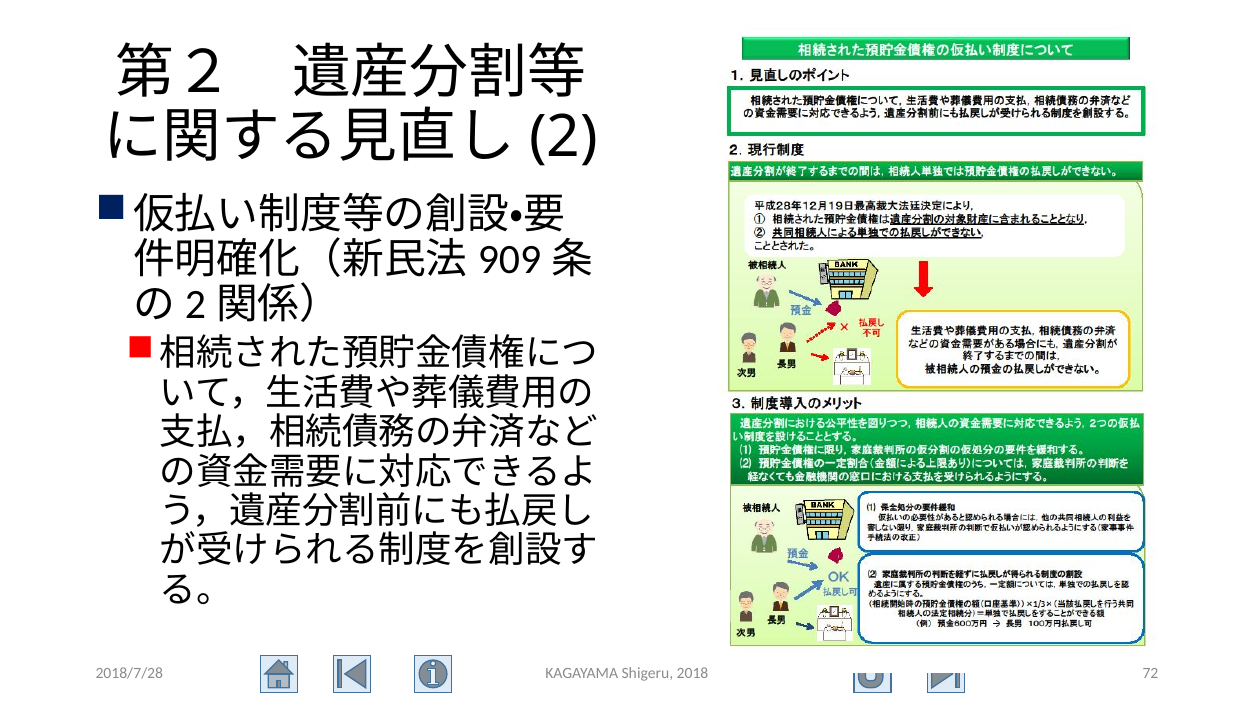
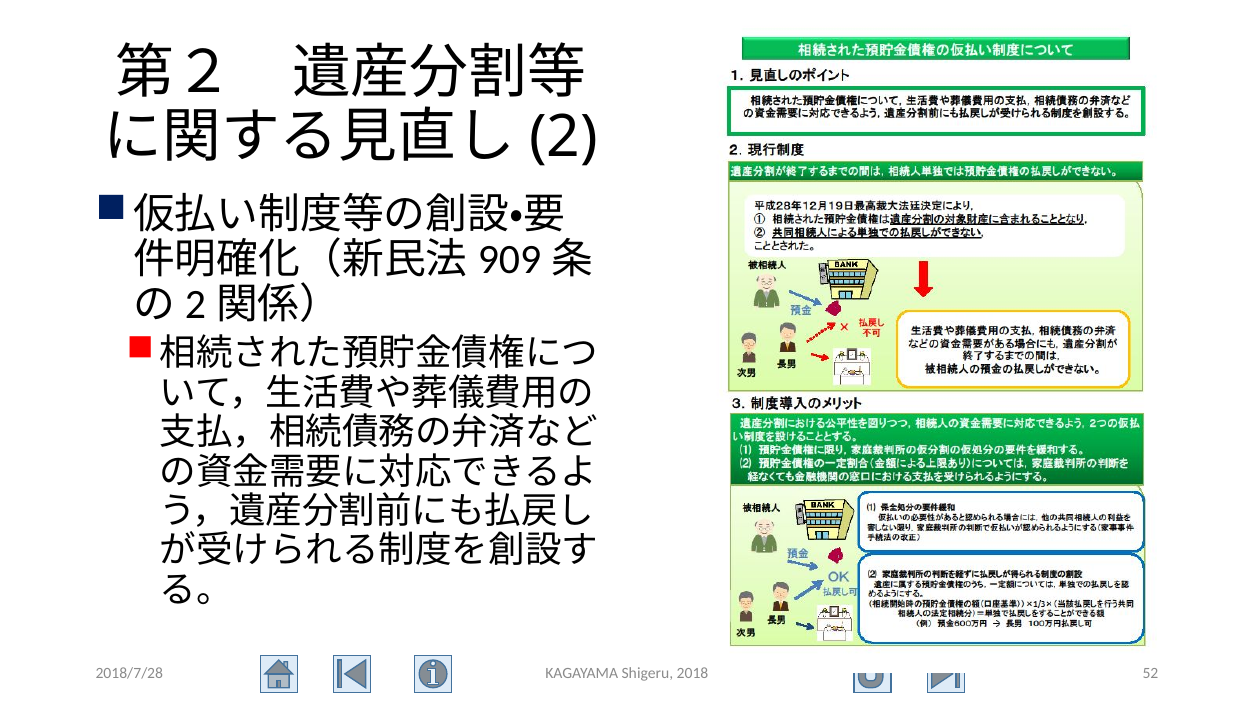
72: 72 -> 52 (1150, 673)
